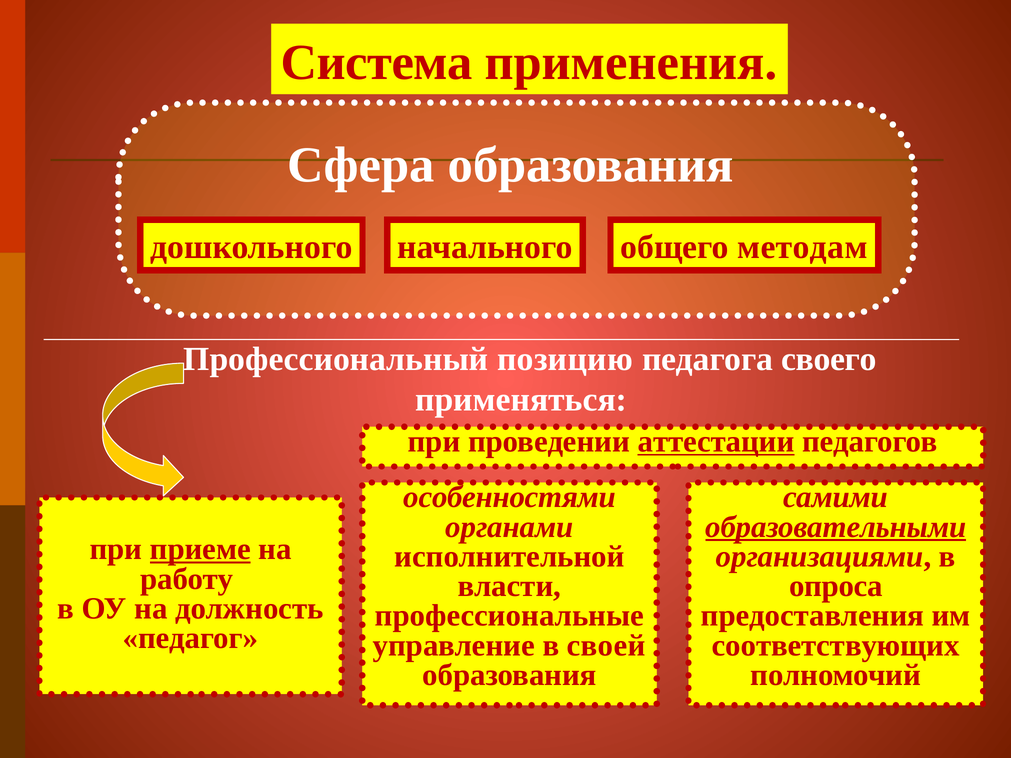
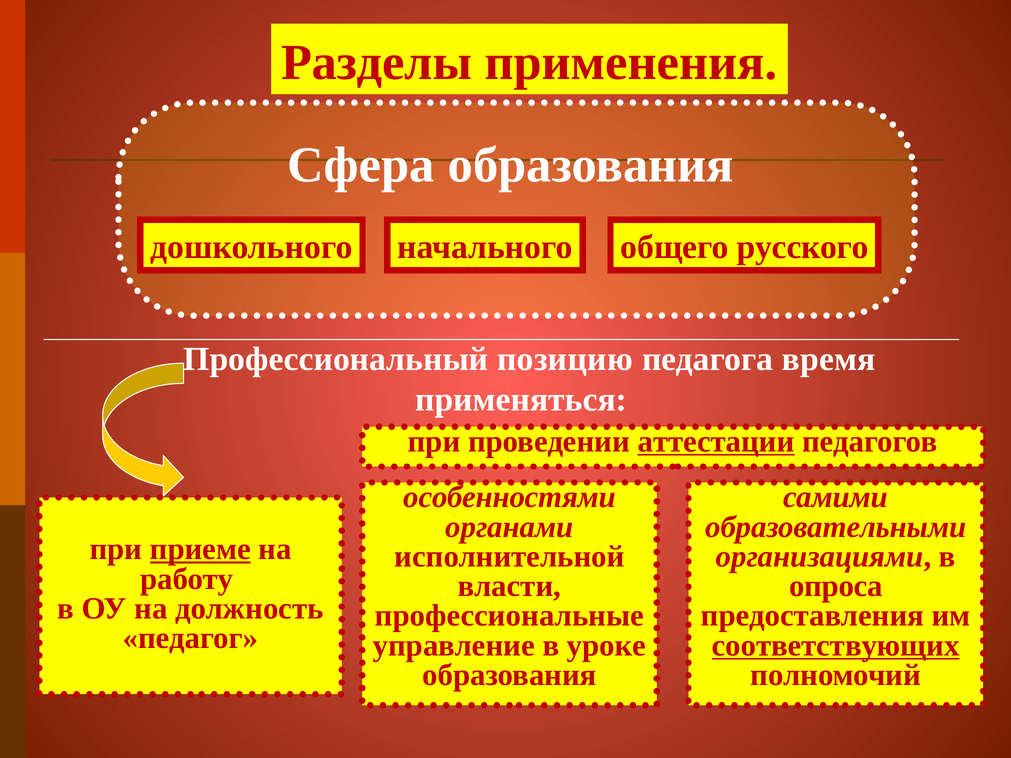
Система: Система -> Разделы (377, 62)
методам: методам -> русского (803, 247)
своего: своего -> время (829, 359)
образовательными underline: present -> none (836, 527)
своей: своей -> уроке (606, 646)
соответствующих underline: none -> present (836, 646)
